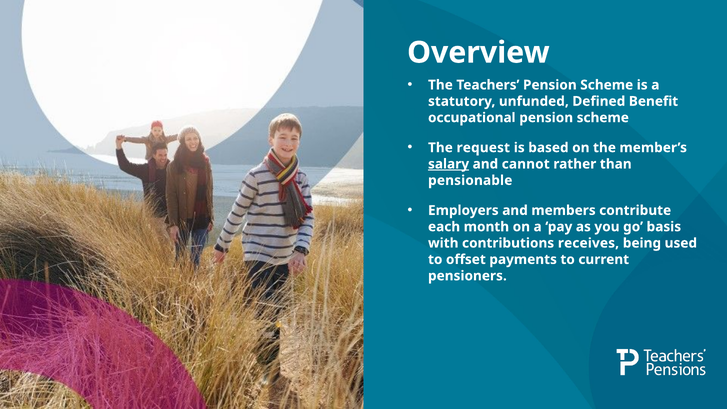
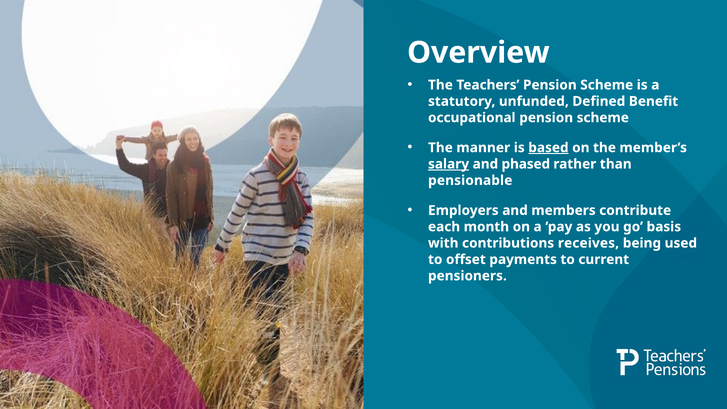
request: request -> manner (483, 148)
based underline: none -> present (548, 148)
cannot: cannot -> phased (526, 164)
